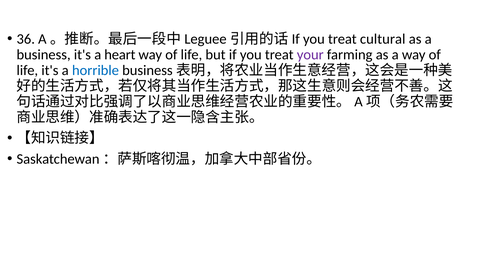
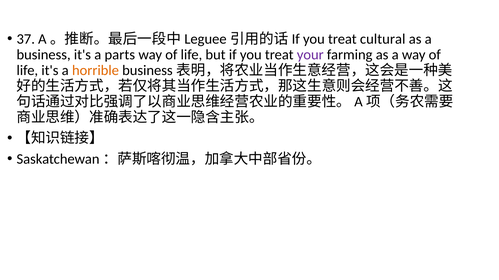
36: 36 -> 37 (26, 39)
heart: heart -> parts (120, 55)
horrible colour: blue -> orange (95, 70)
